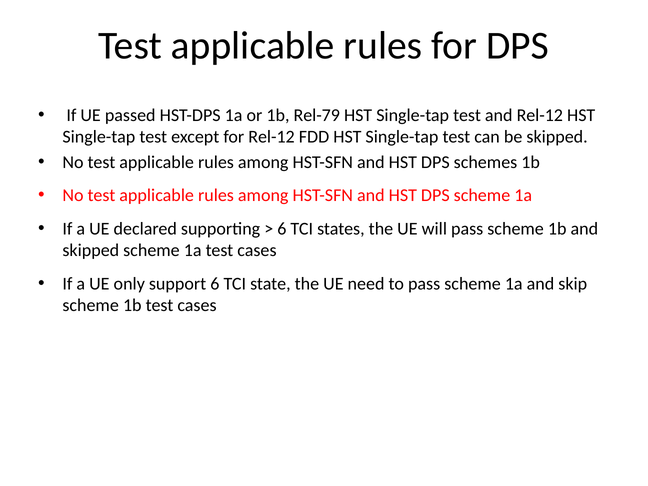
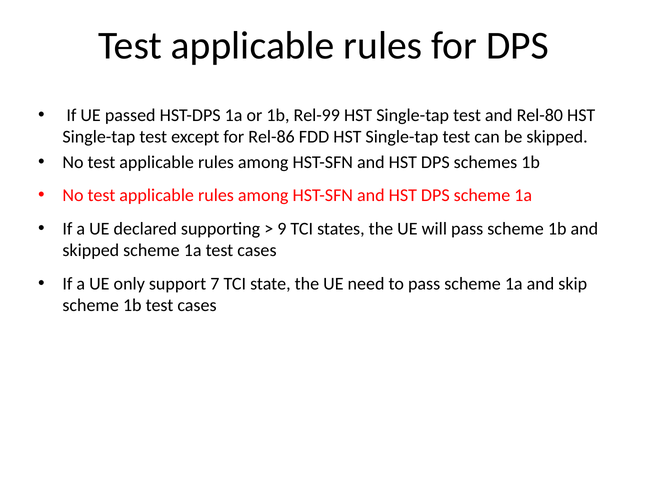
Rel-79: Rel-79 -> Rel-99 (317, 115)
and Rel-12: Rel-12 -> Rel-80 (540, 115)
for Rel-12: Rel-12 -> Rel-86 (272, 137)
6: 6 -> 9 (282, 229)
support 6: 6 -> 7 (215, 284)
